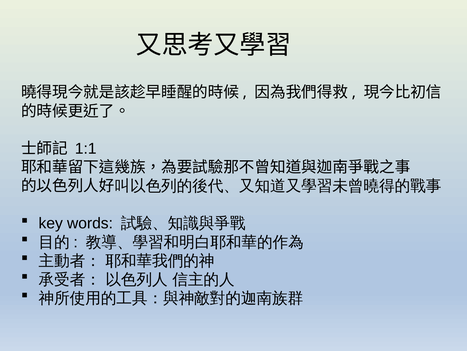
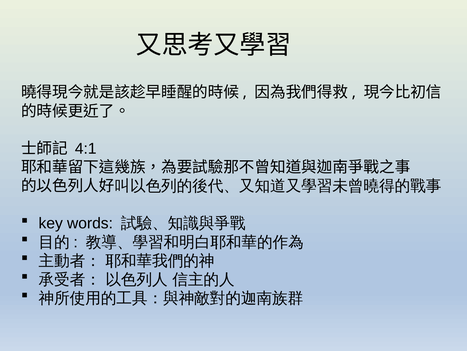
1:1: 1:1 -> 4:1 (86, 148)
